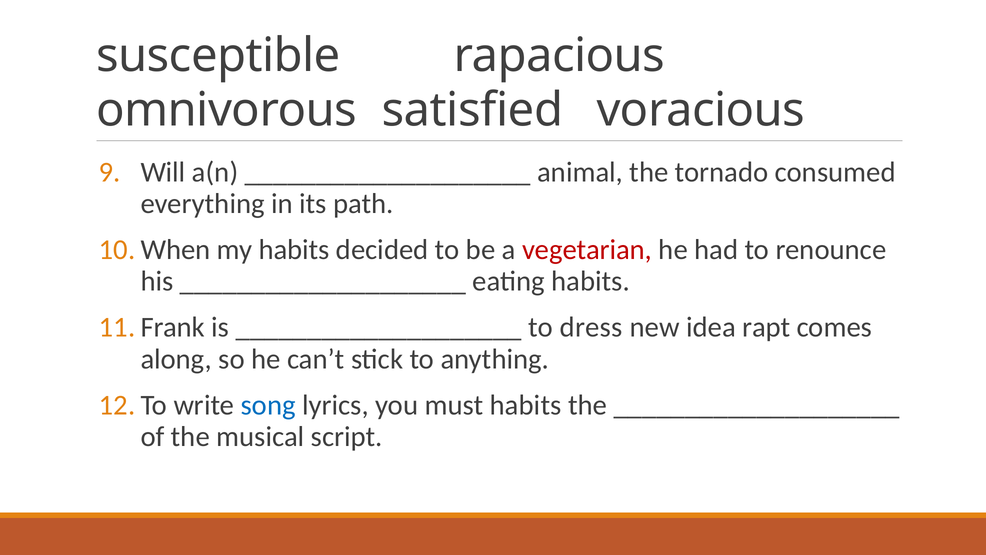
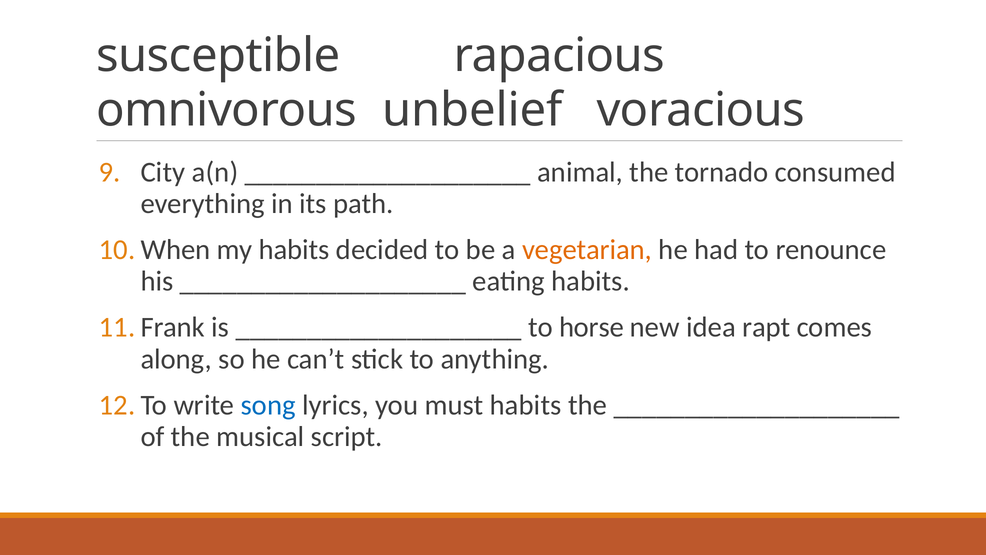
satisfied: satisfied -> unbelief (472, 110)
Will: Will -> City (163, 172)
vegetarian colour: red -> orange (587, 250)
dress: dress -> horse (591, 327)
